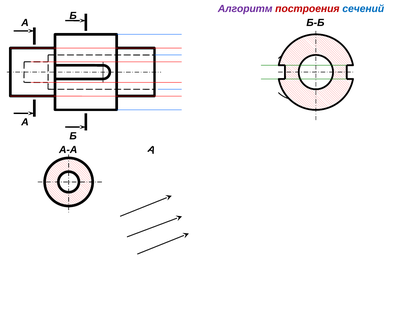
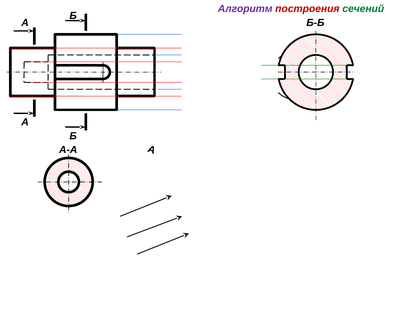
сечений colour: blue -> green (363, 9)
